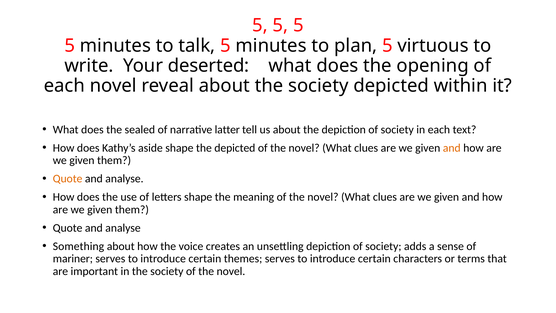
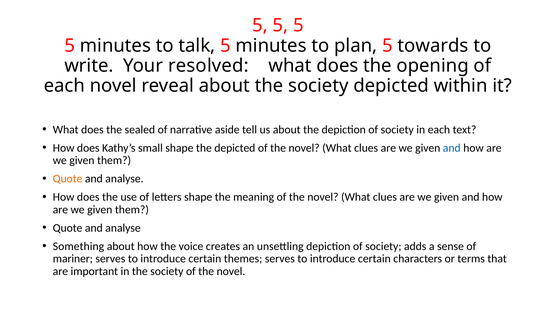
virtuous: virtuous -> towards (433, 46)
deserted: deserted -> resolved (208, 66)
latter: latter -> aside (227, 130)
aside: aside -> small (150, 148)
and colour: orange -> blue (452, 148)
